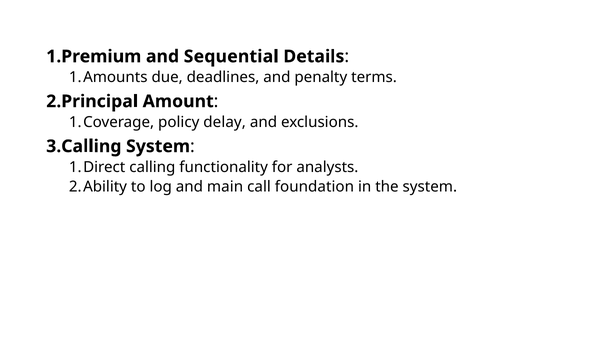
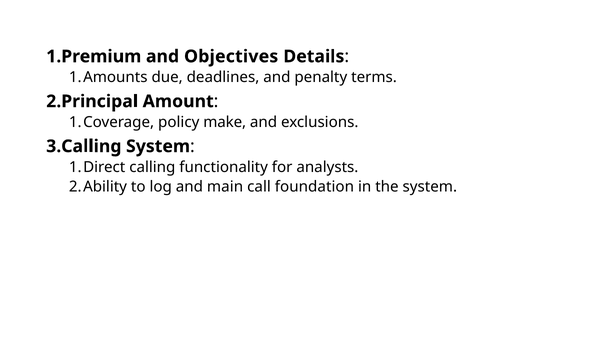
Sequential: Sequential -> Objectives (231, 56)
delay: delay -> make (225, 122)
